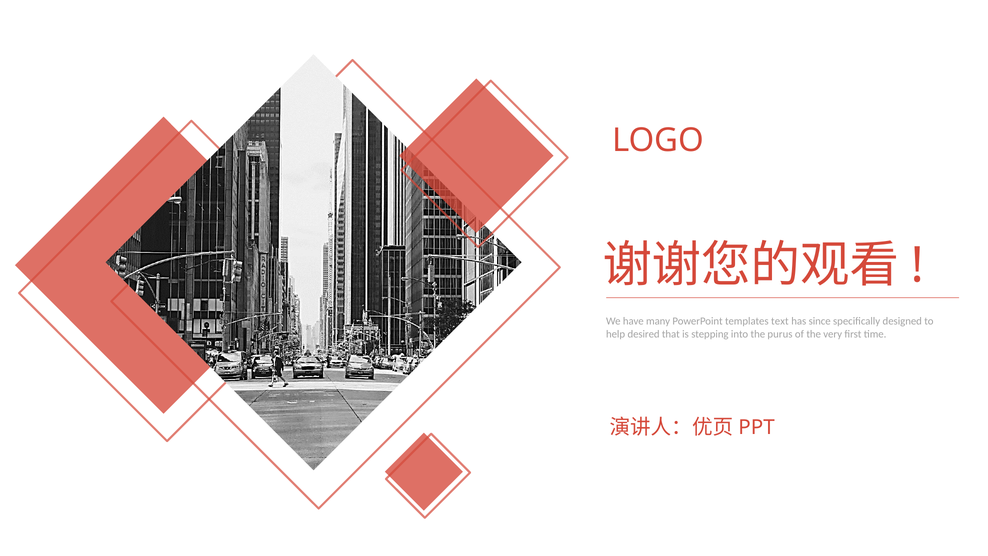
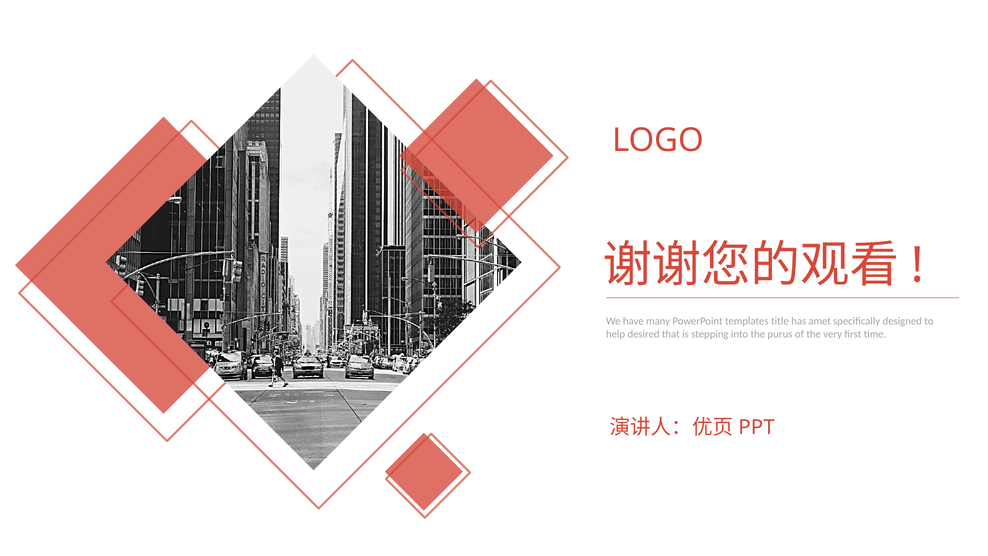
text: text -> title (780, 321)
since: since -> amet (820, 321)
